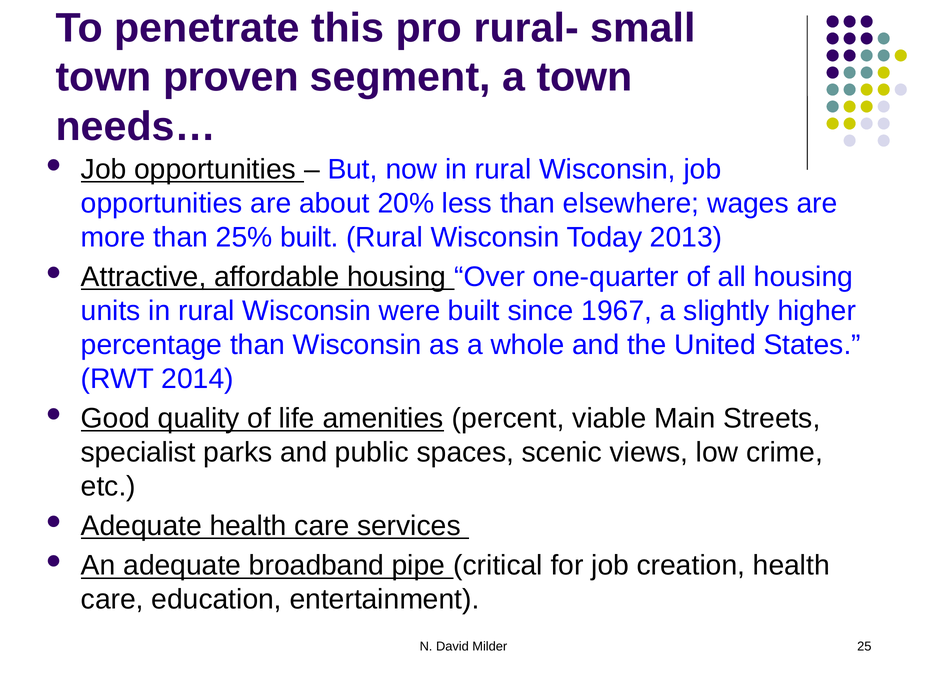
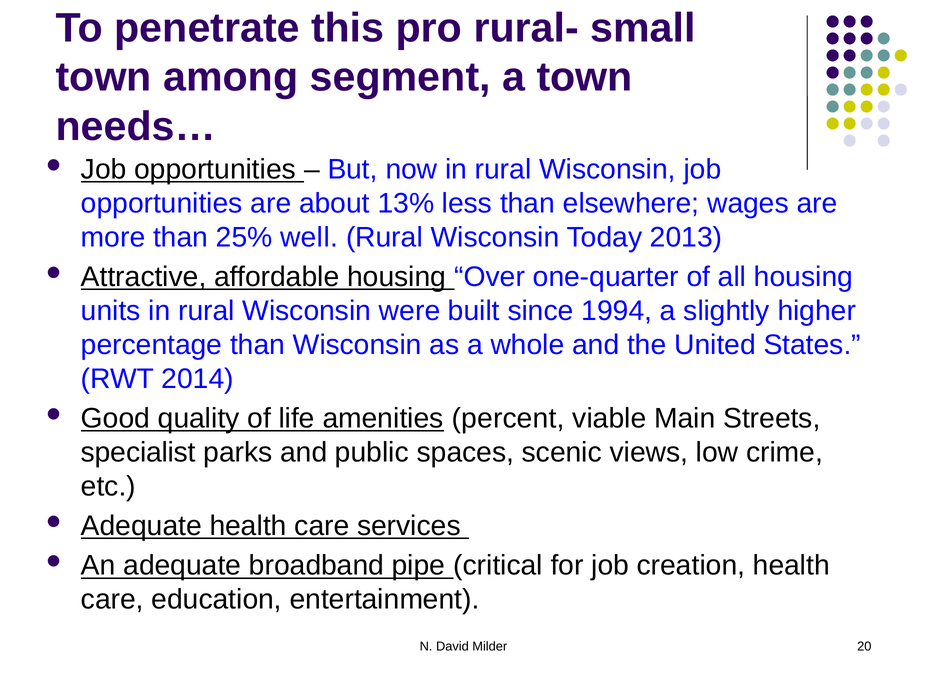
proven: proven -> among (231, 77)
20%: 20% -> 13% (406, 203)
25% built: built -> well (309, 237)
1967: 1967 -> 1994 (617, 311)
25: 25 -> 20 (864, 647)
